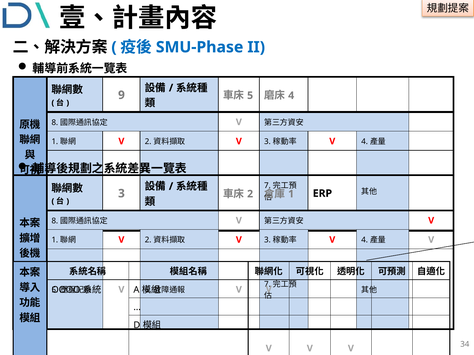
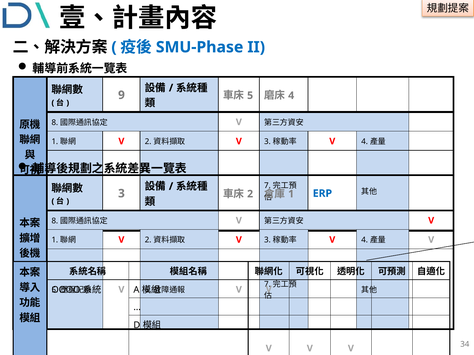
ERP colour: black -> blue (322, 194)
